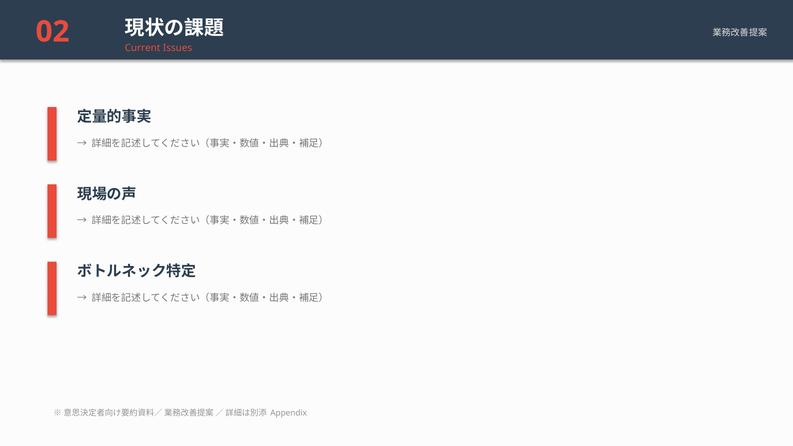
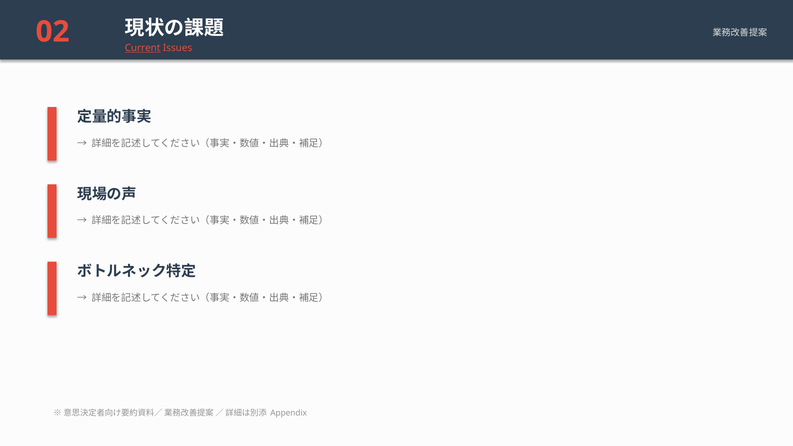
Current underline: none -> present (143, 48)
